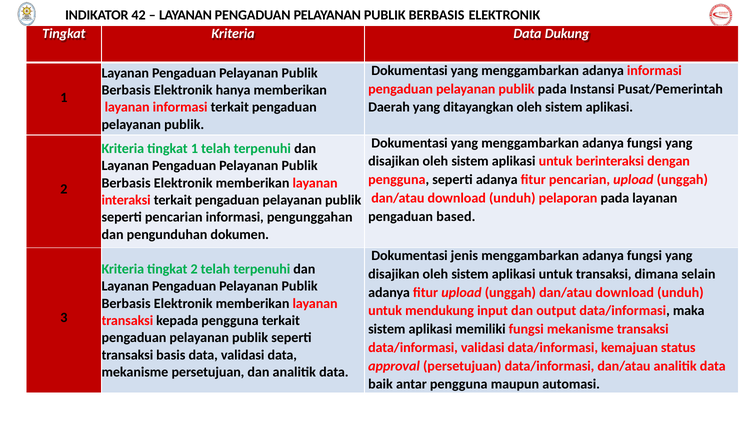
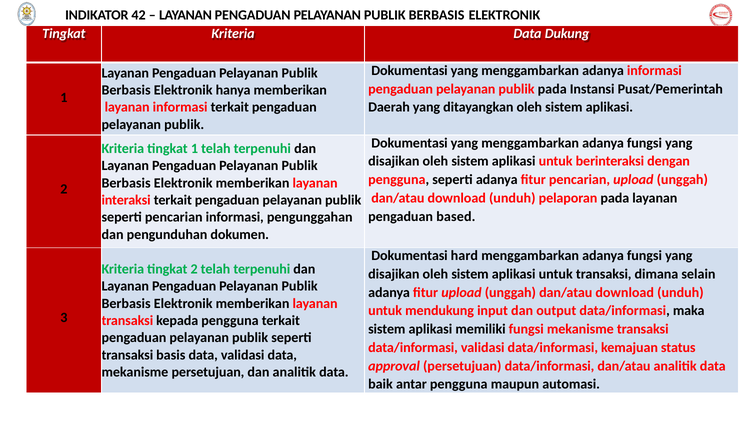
jenis: jenis -> hard (464, 256)
